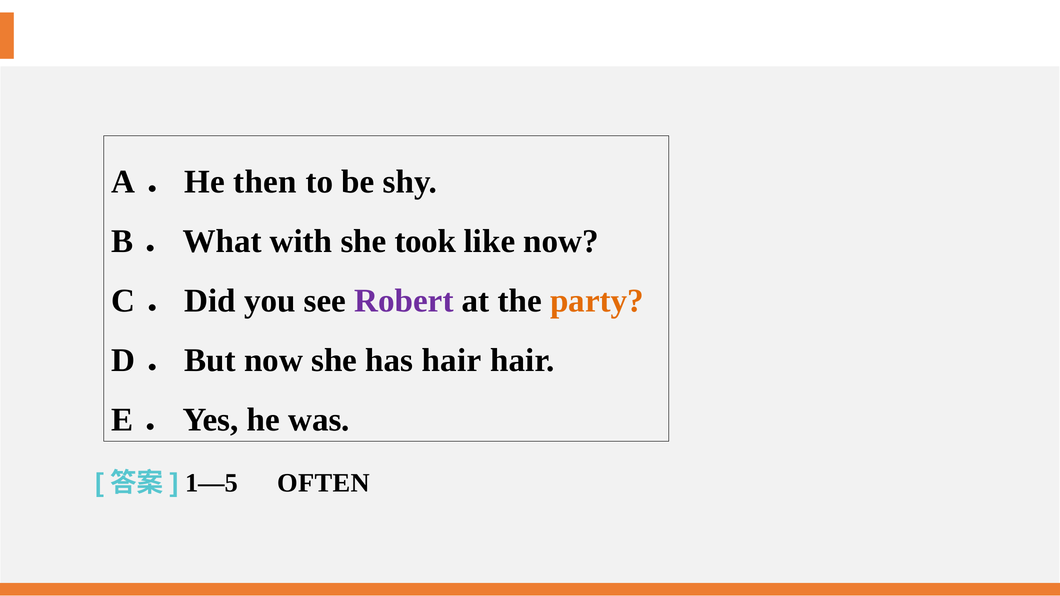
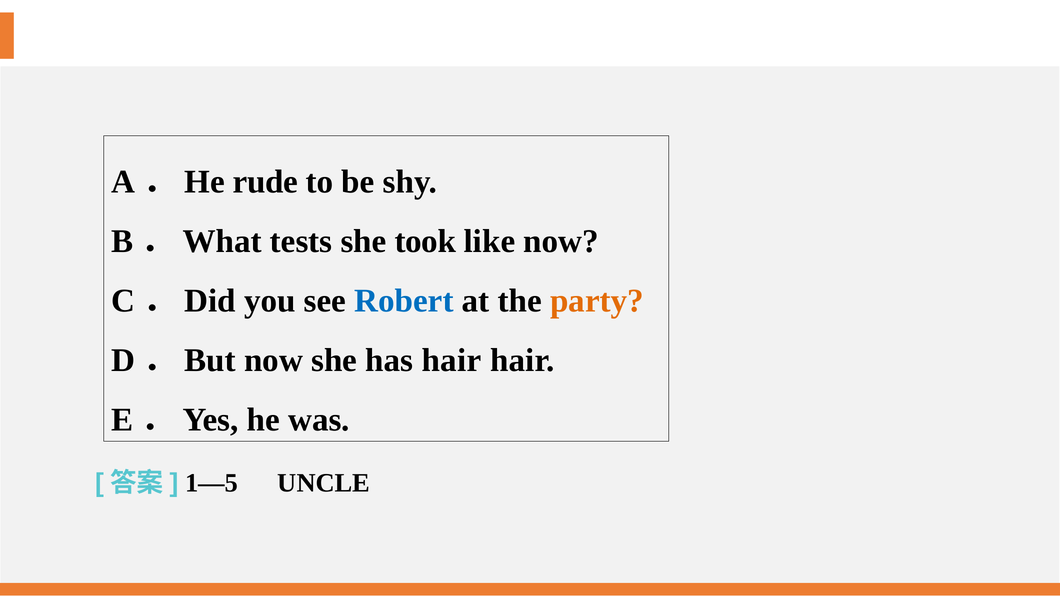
then: then -> rude (265, 182)
with: with -> tests (301, 241)
Robert colour: purple -> blue (404, 301)
OFTEN: OFTEN -> UNCLE (324, 483)
